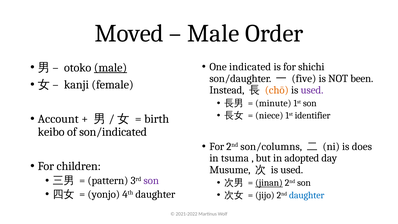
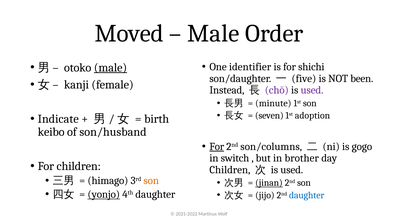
indicated: indicated -> identifier (250, 67)
chō colour: orange -> purple (277, 90)
niece: niece -> seven (269, 116)
identifier: identifier -> adoption (312, 116)
Account: Account -> Indicate (58, 119)
son/indicated: son/indicated -> son/husband (113, 132)
For underline: none -> present (217, 146)
does: does -> gogo (362, 146)
tsuma: tsuma -> switch (235, 158)
adopted: adopted -> brother (302, 158)
Musume: Musume -> Children (230, 170)
pattern: pattern -> himago (108, 181)
son colour: purple -> orange (151, 181)
yonjo underline: none -> present (104, 194)
